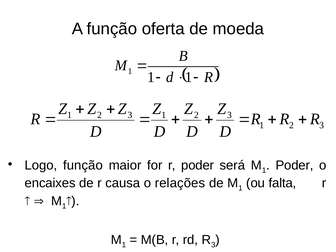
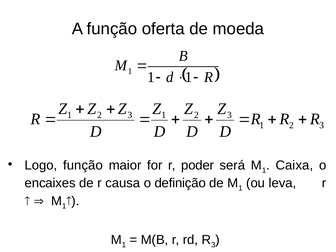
Poder: Poder -> Caixa (294, 165)
relações: relações -> definição (180, 183)
falta: falta -> leva (282, 183)
